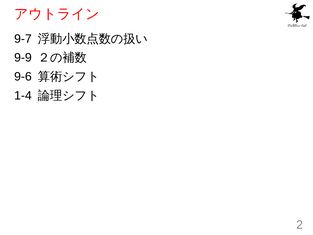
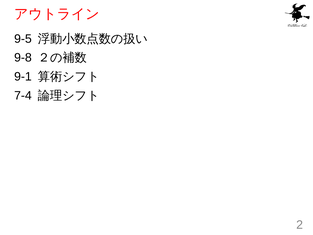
9-7: 9-7 -> 9-5 (23, 39)
9-9: 9-9 -> 9-8 (23, 58)
9-6: 9-6 -> 9-1 (23, 77)
1-4: 1-4 -> 7-4 (23, 96)
